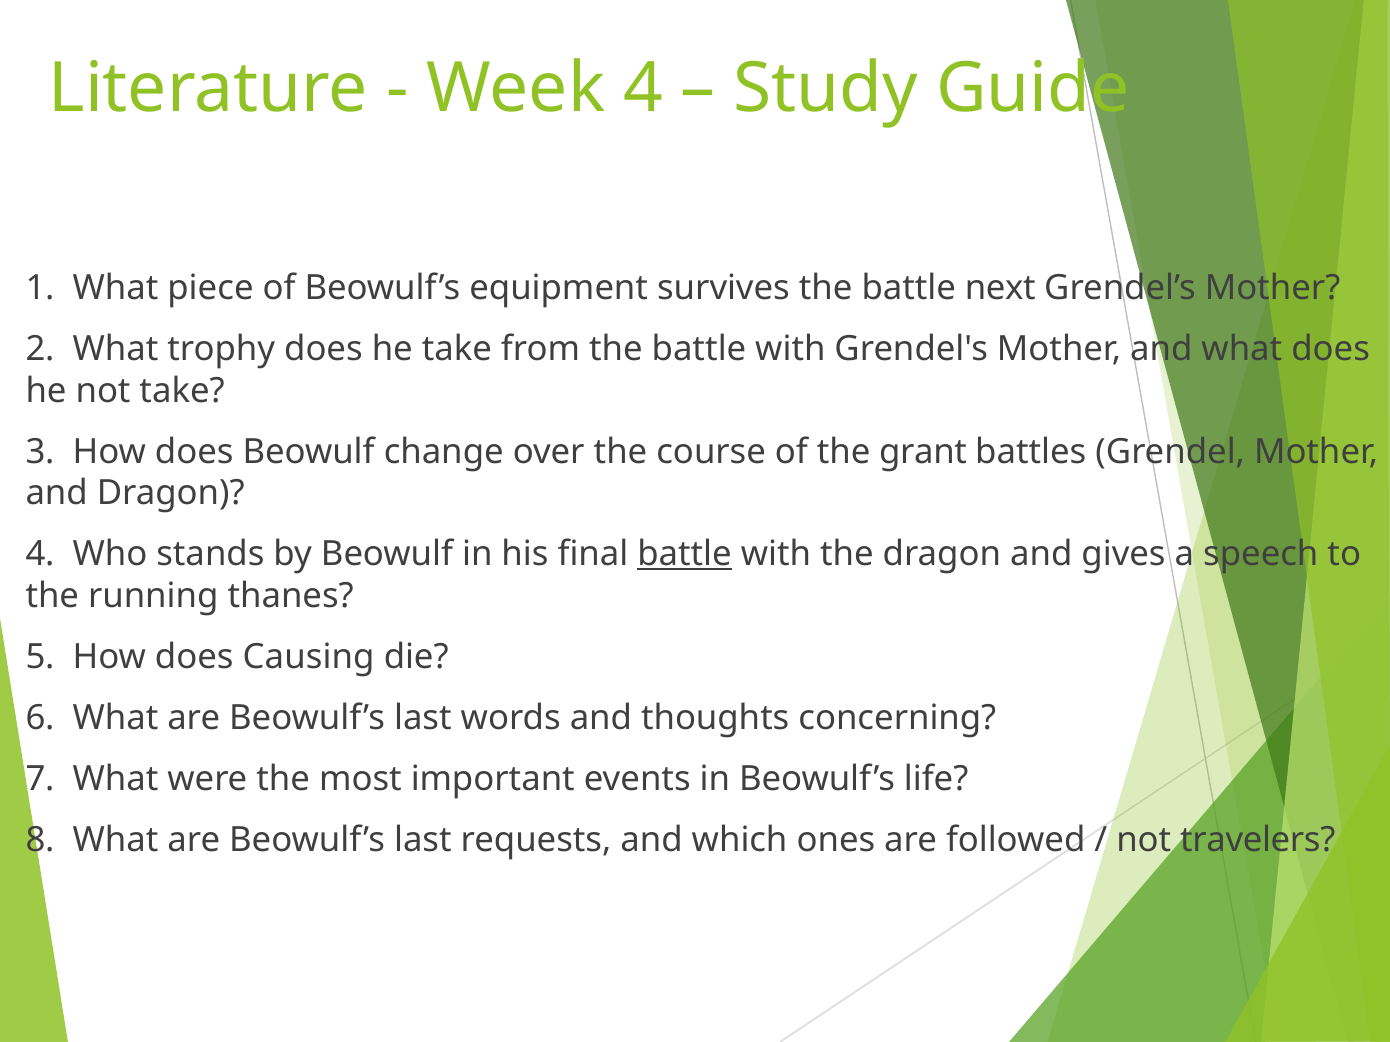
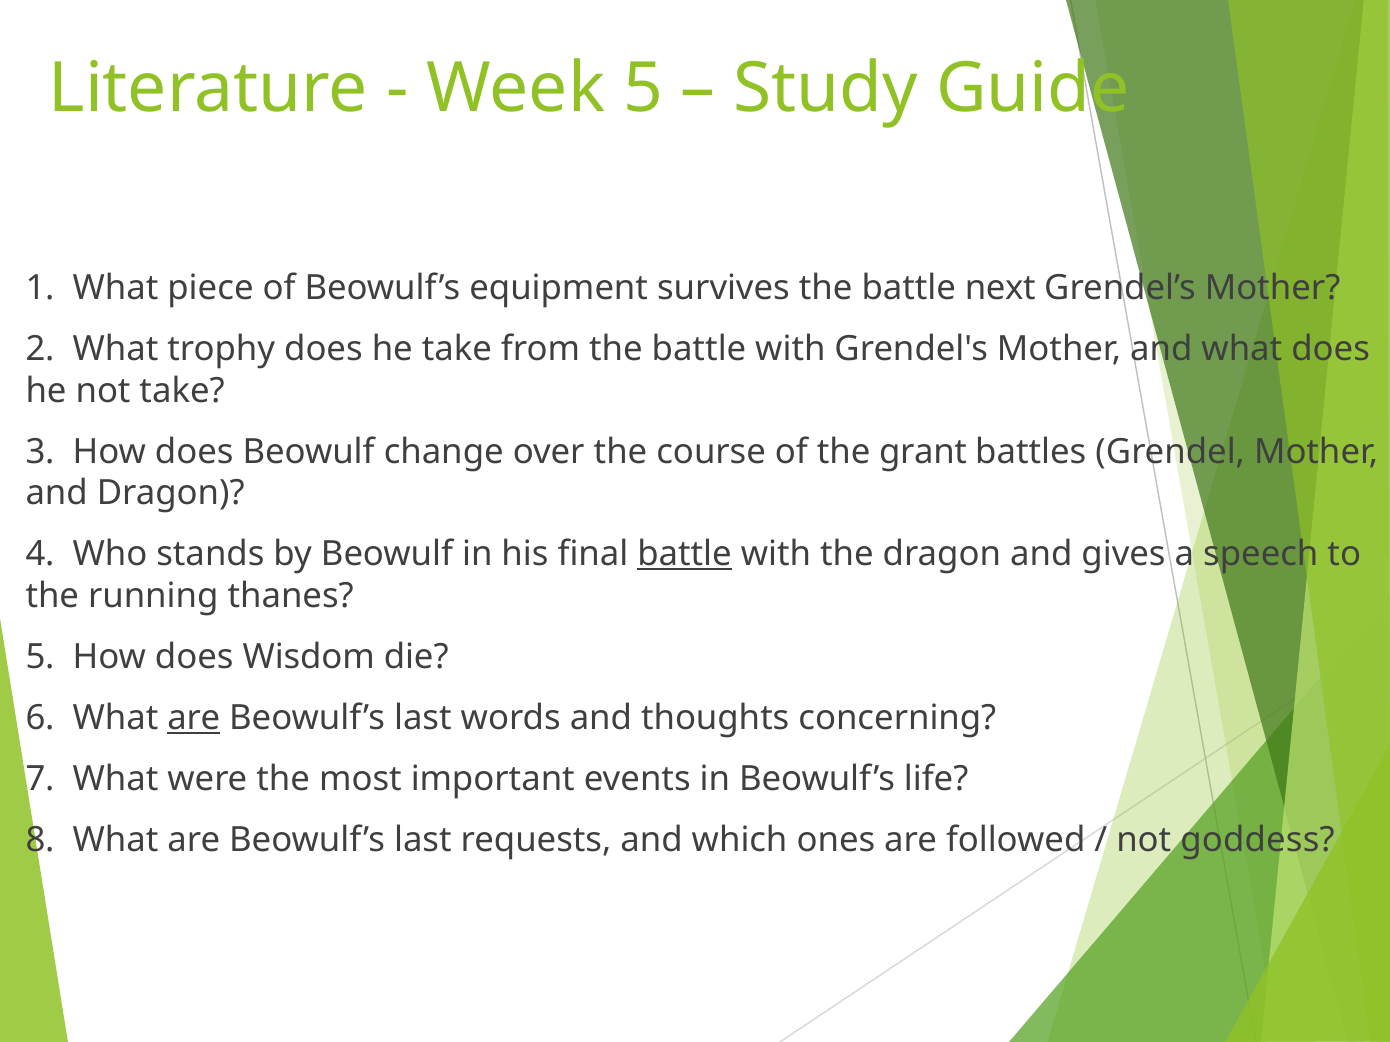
Week 4: 4 -> 5 (643, 88)
Causing: Causing -> Wisdom (309, 657)
are underline: none -> present (194, 718)
travelers: travelers -> goddess (1258, 840)
